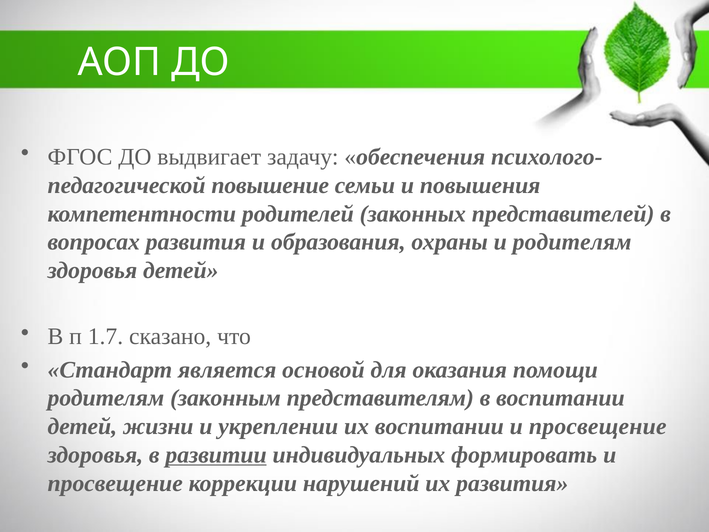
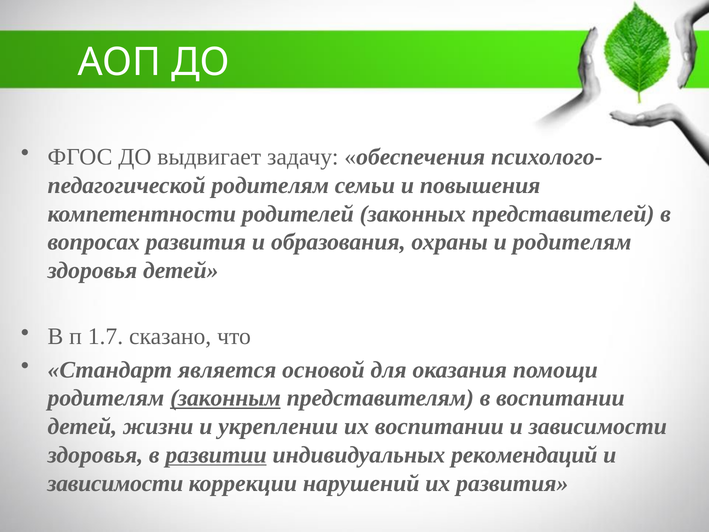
повышение: повышение -> родителям (270, 185)
законным underline: none -> present (225, 398)
просвещение: просвещение -> зависимости (598, 426)
формировать: формировать -> рекомендаций (524, 455)
просвещение: просвещение -> зависимости (115, 483)
